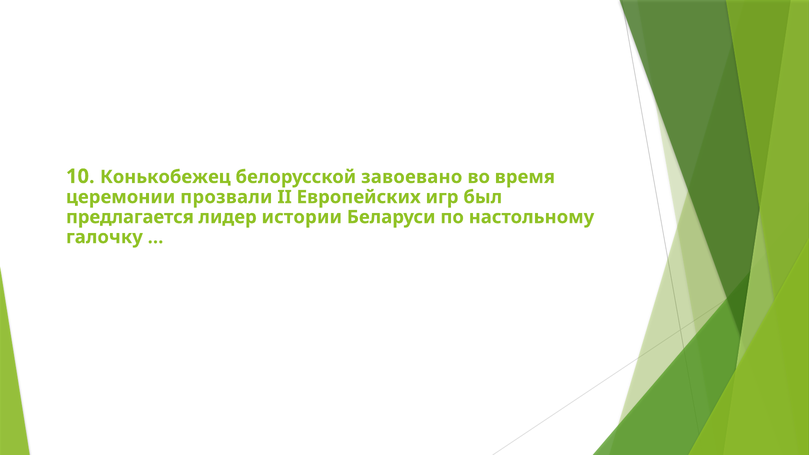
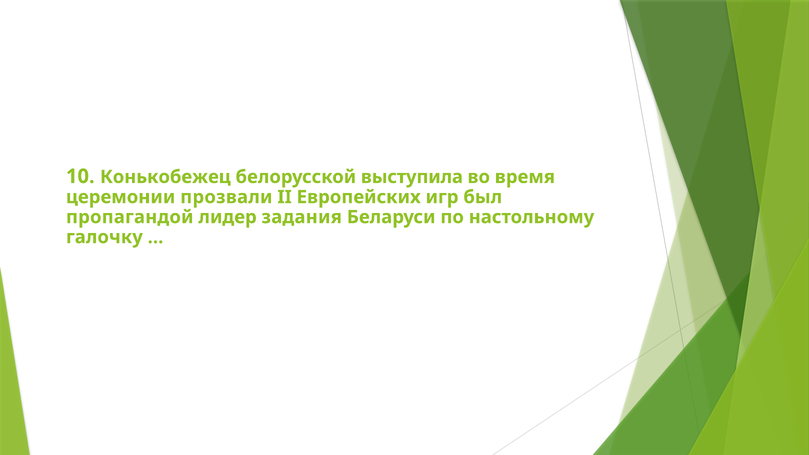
завоевано: завоевано -> выступила (412, 177)
предлагается: предлагается -> пропагандой (130, 217)
истории: истории -> задания (302, 217)
